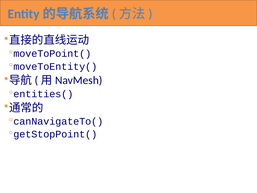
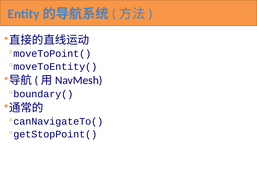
entities(: entities( -> boundary( (43, 94)
